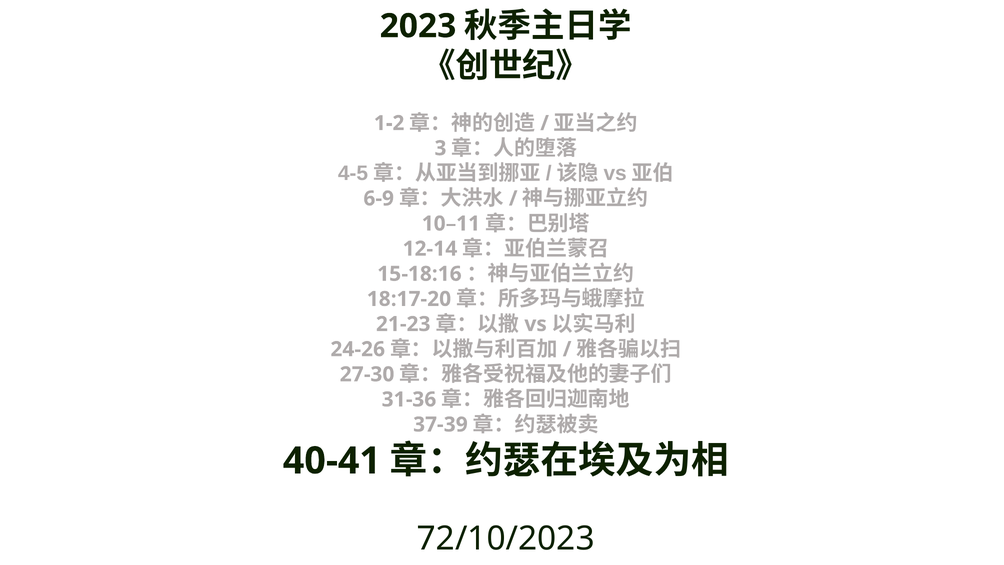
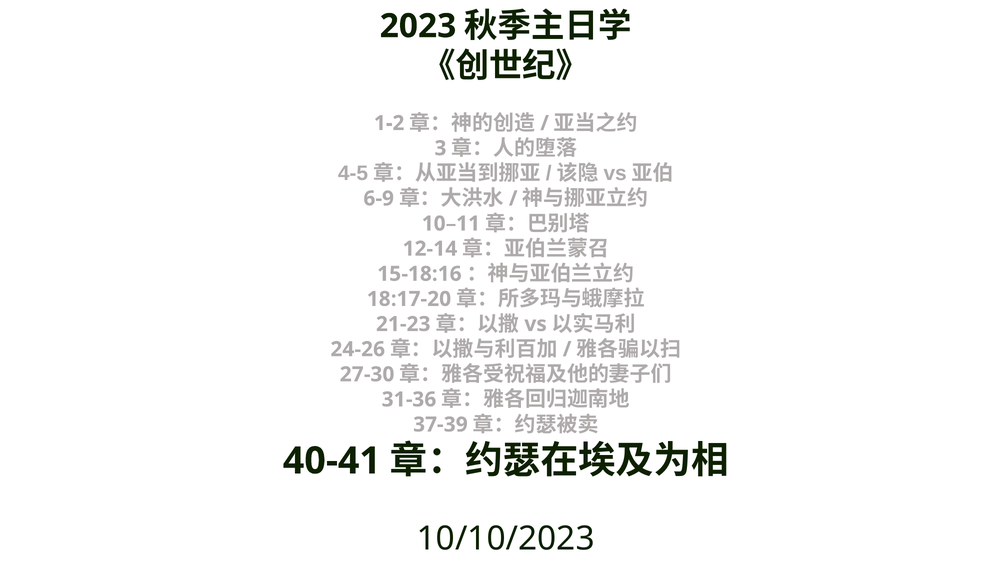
72/10/2023: 72/10/2023 -> 10/10/2023 (506, 538)
